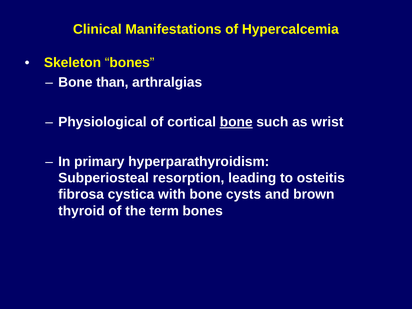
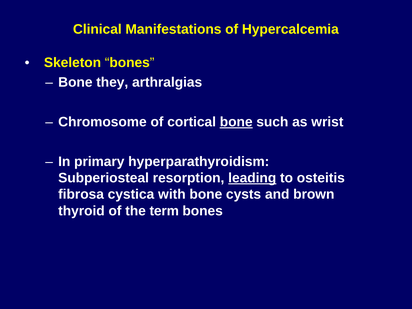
than: than -> they (112, 82)
Physiological: Physiological -> Chromosome (102, 122)
leading underline: none -> present (252, 178)
